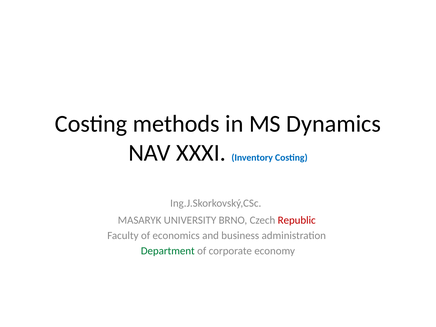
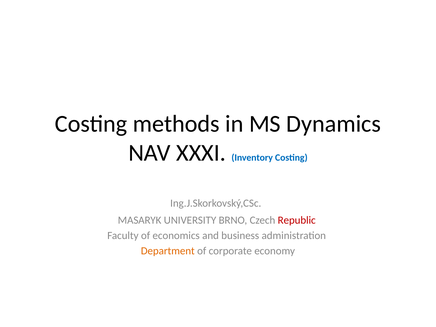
Department colour: green -> orange (168, 251)
